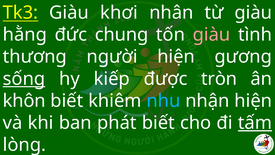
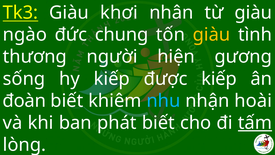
hằng: hằng -> ngào (25, 35)
giàu colour: pink -> yellow (211, 35)
sống underline: present -> none (24, 79)
được tròn: tròn -> kiếp (219, 79)
khôn: khôn -> đoàn (24, 101)
nhận hiện: hiện -> hoài (253, 101)
